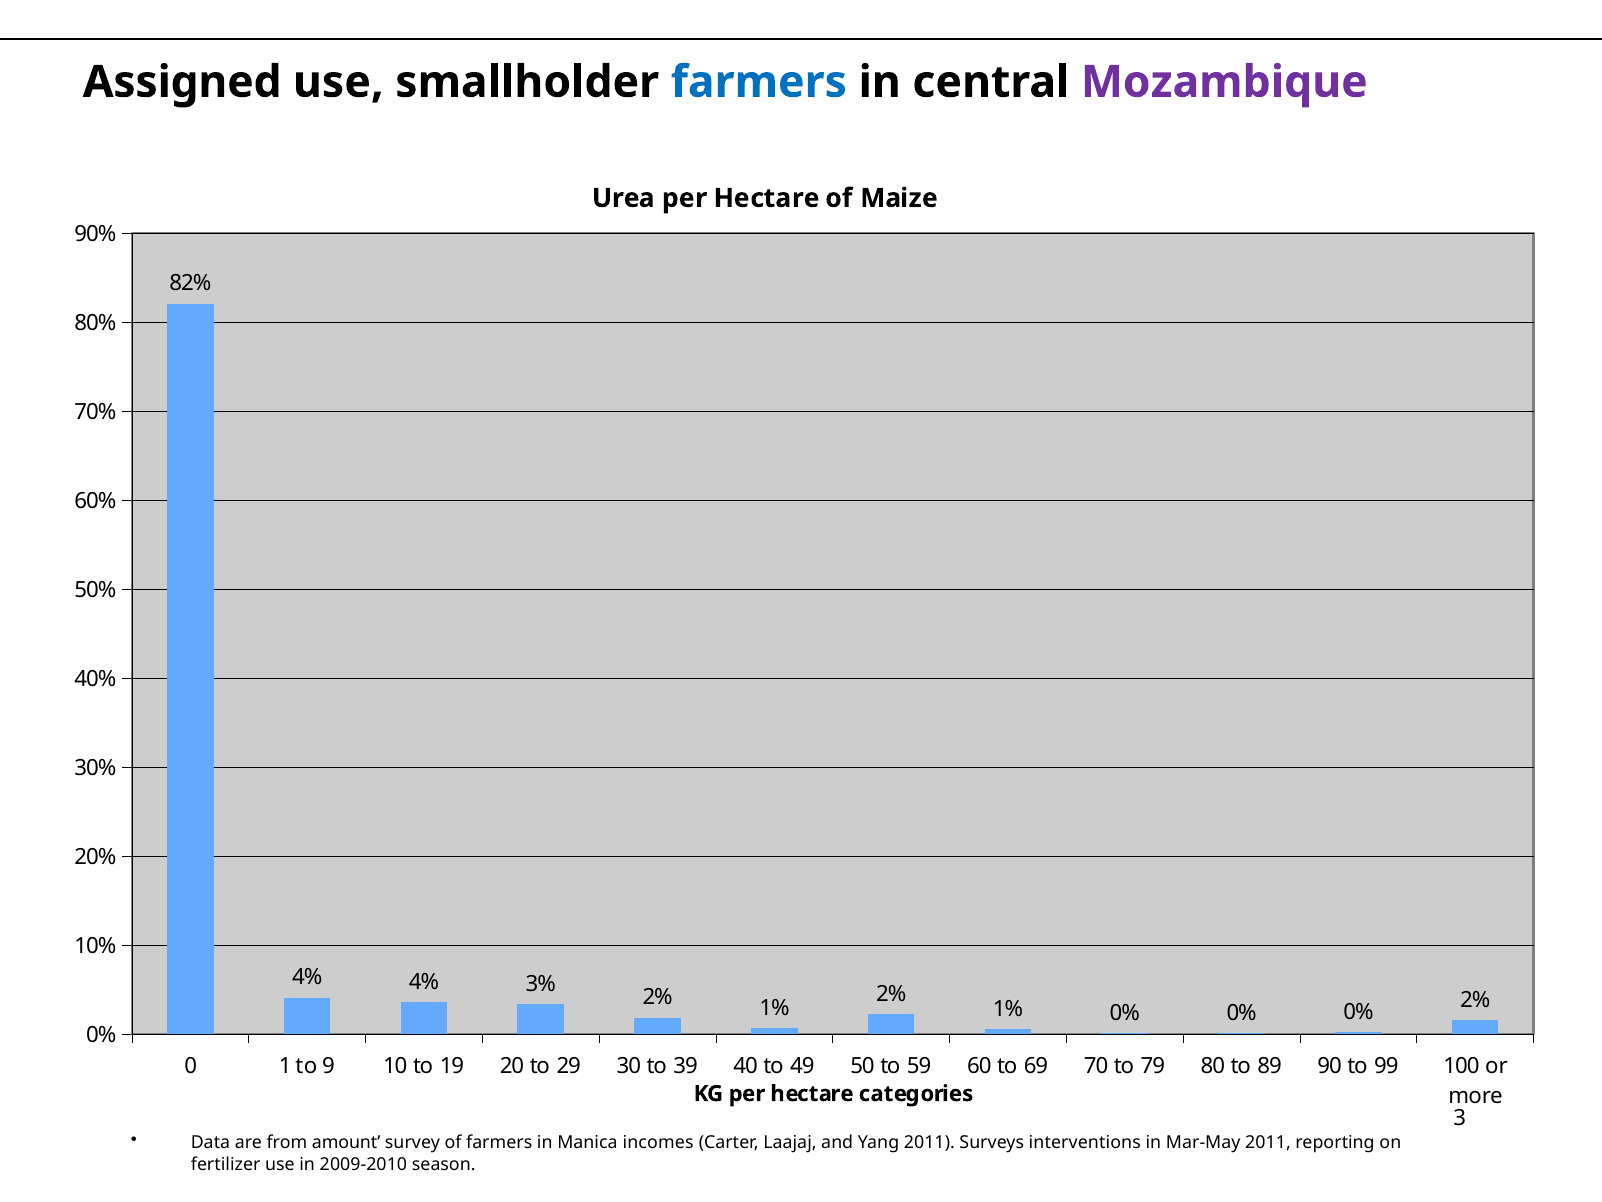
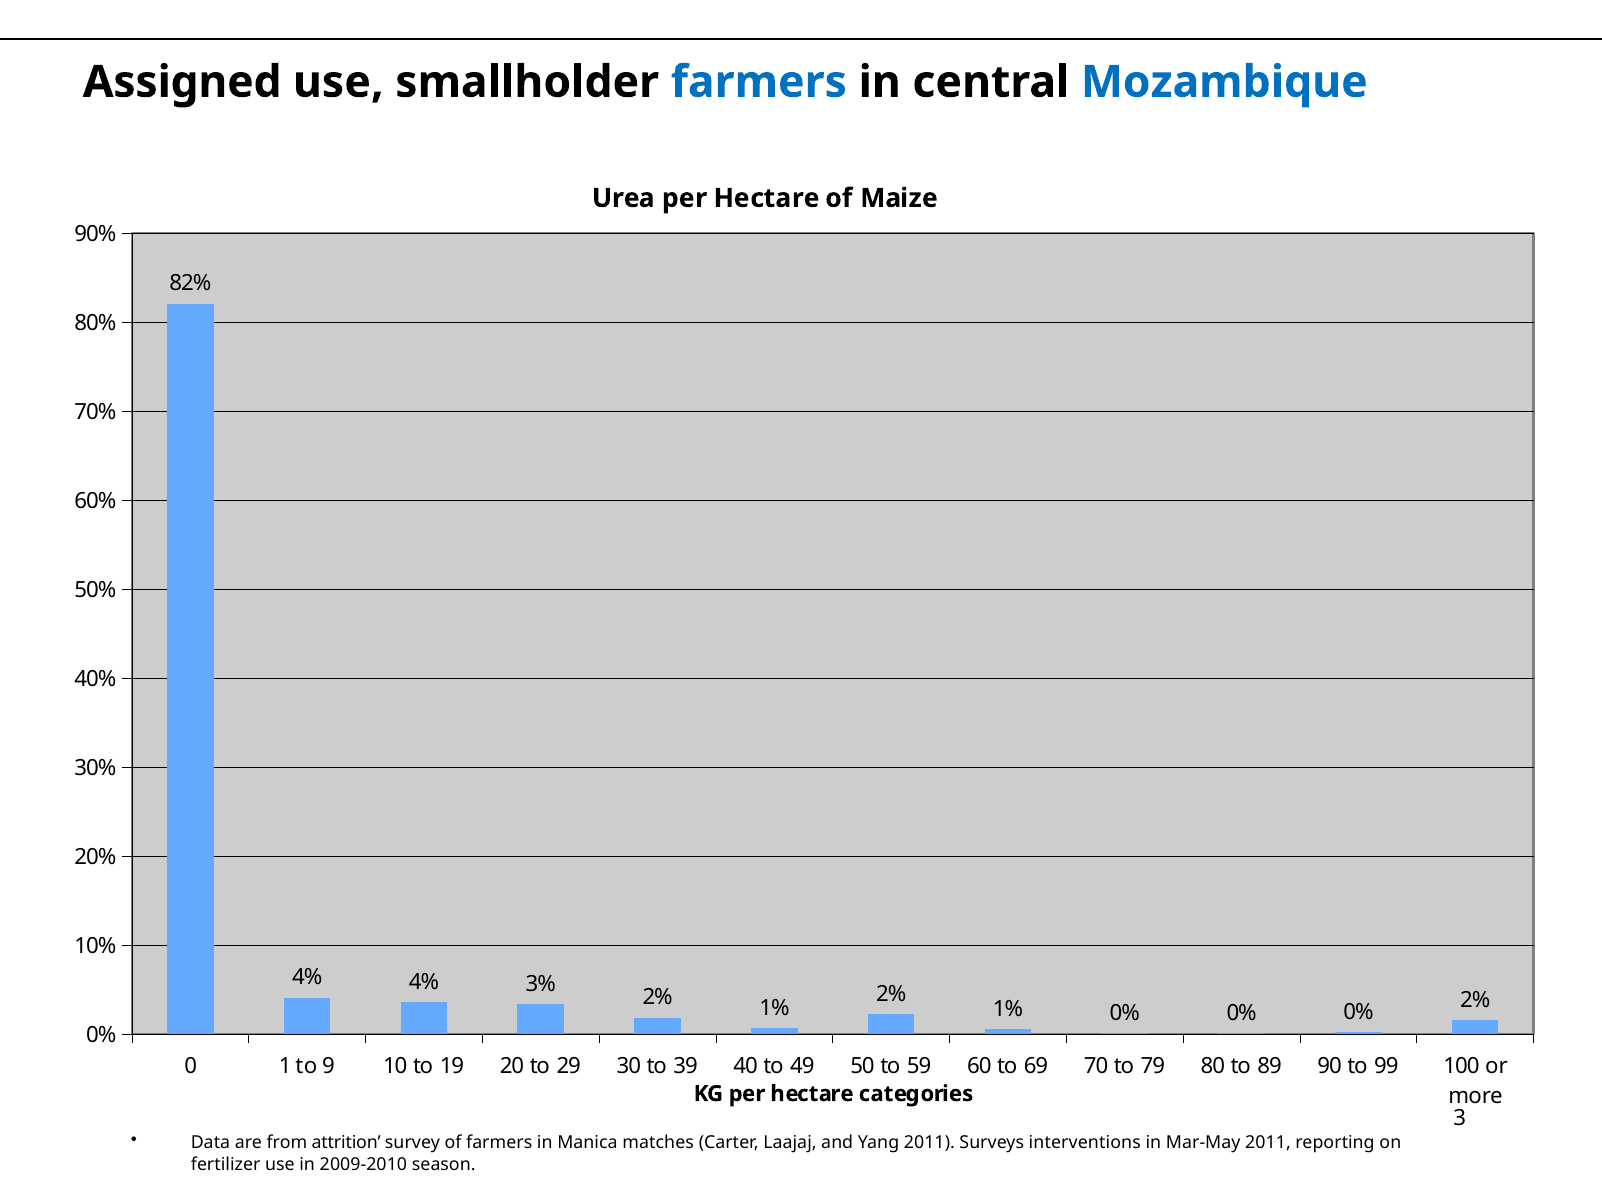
Mozambique colour: purple -> blue (1224, 82)
amount: amount -> attrition (346, 1142)
incomes: incomes -> matches (658, 1142)
